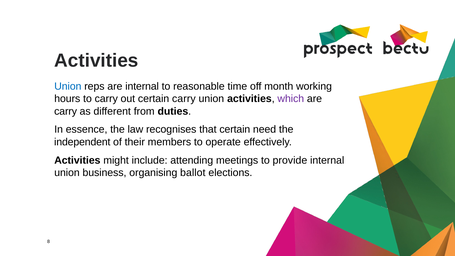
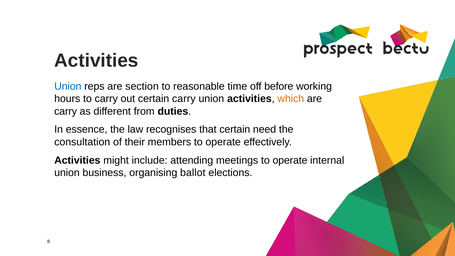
are internal: internal -> section (142, 86)
month: month -> before (279, 86)
which colour: purple -> orange (291, 99)
independent: independent -> consultation (82, 142)
meetings to provide: provide -> operate (290, 160)
